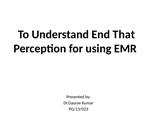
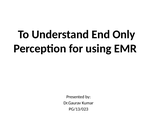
That: That -> Only (124, 34)
